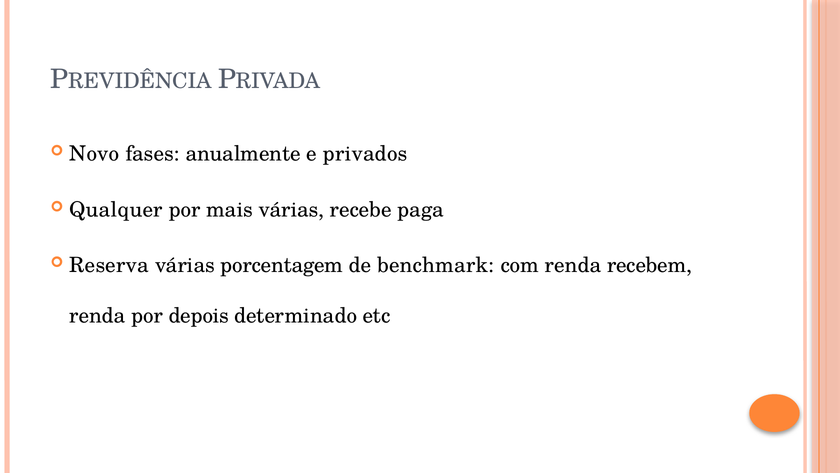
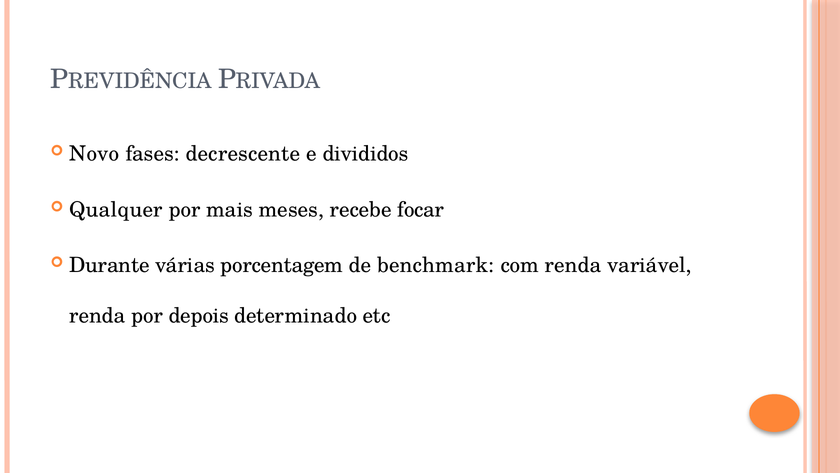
anualmente: anualmente -> decrescente (243, 154)
privados: privados -> divididos (366, 154)
mais várias: várias -> meses (291, 209)
paga: paga -> focar (421, 209)
Reserva: Reserva -> Durante (109, 265)
recebem: recebem -> variável (649, 265)
